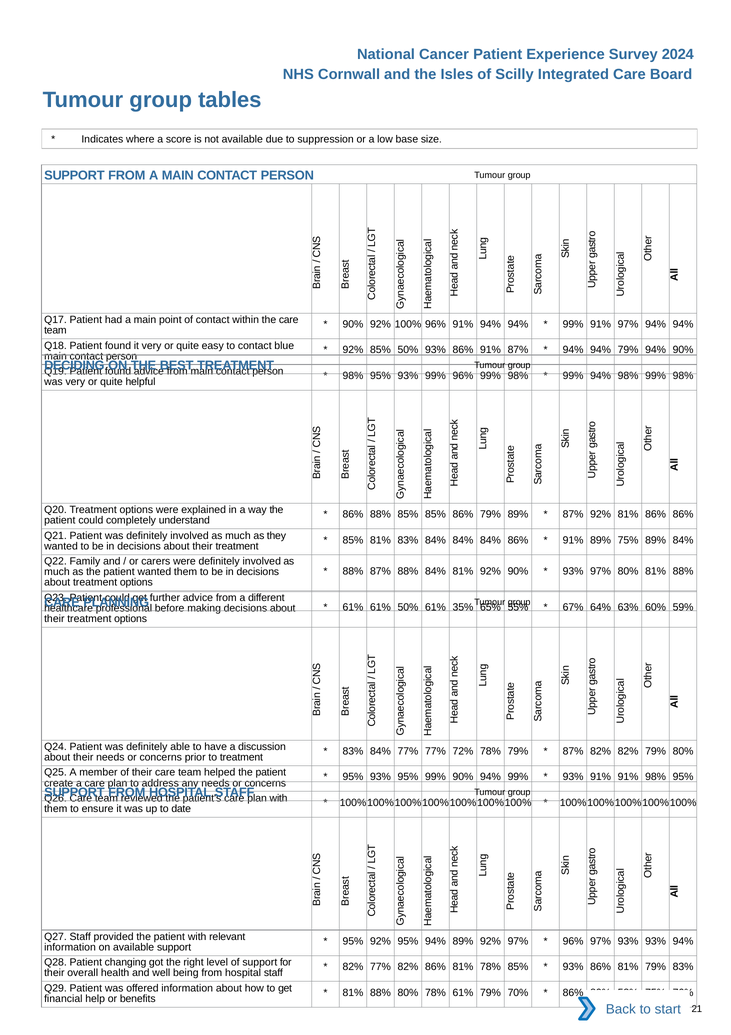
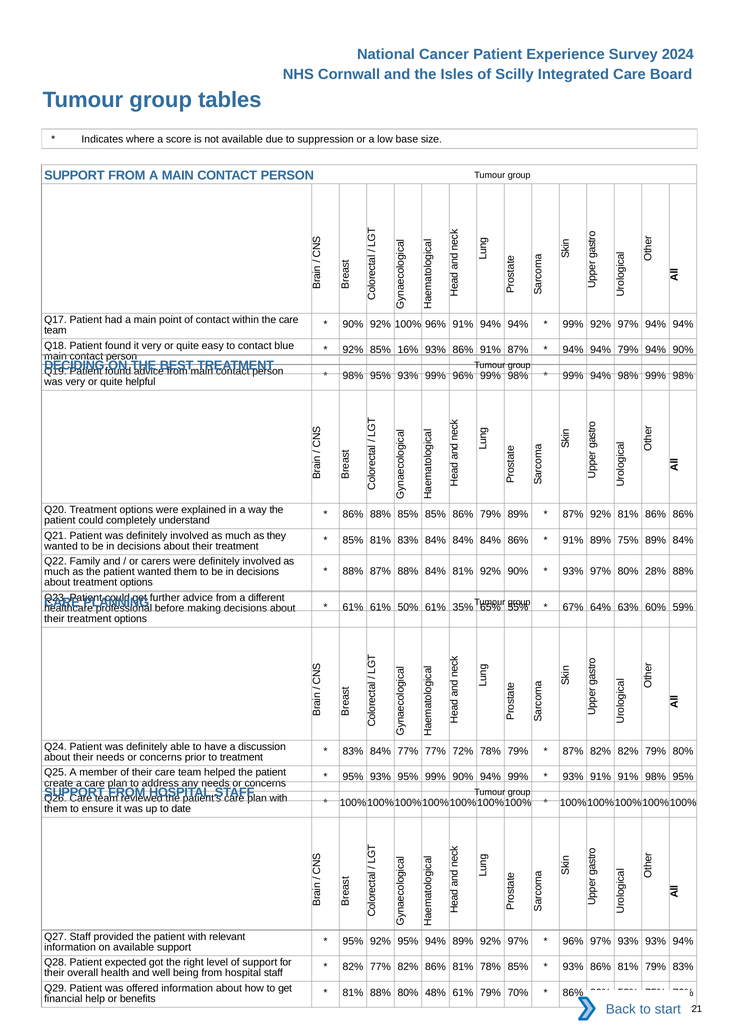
99% 91%: 91% -> 92% (601, 324)
85% 50%: 50% -> 16% (408, 350)
80% 81%: 81% -> 28% (656, 571)
changing: changing -> expected (126, 962)
80% 78%: 78% -> 48% (435, 992)
